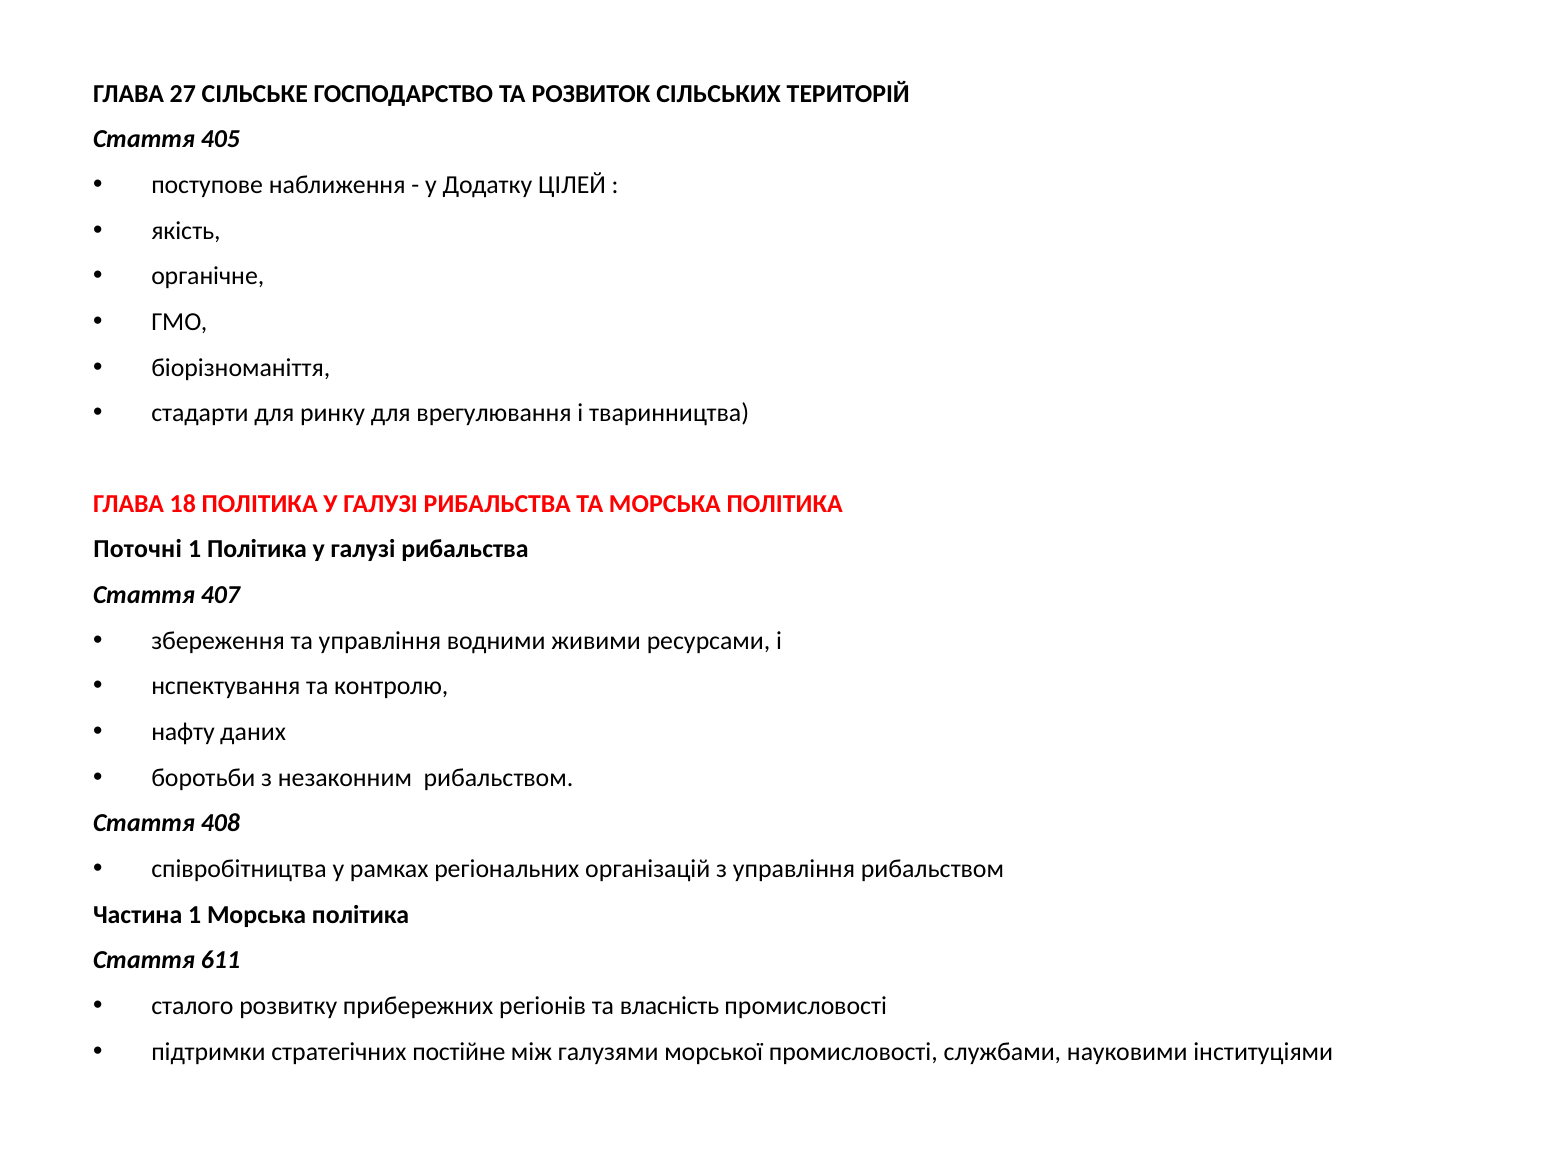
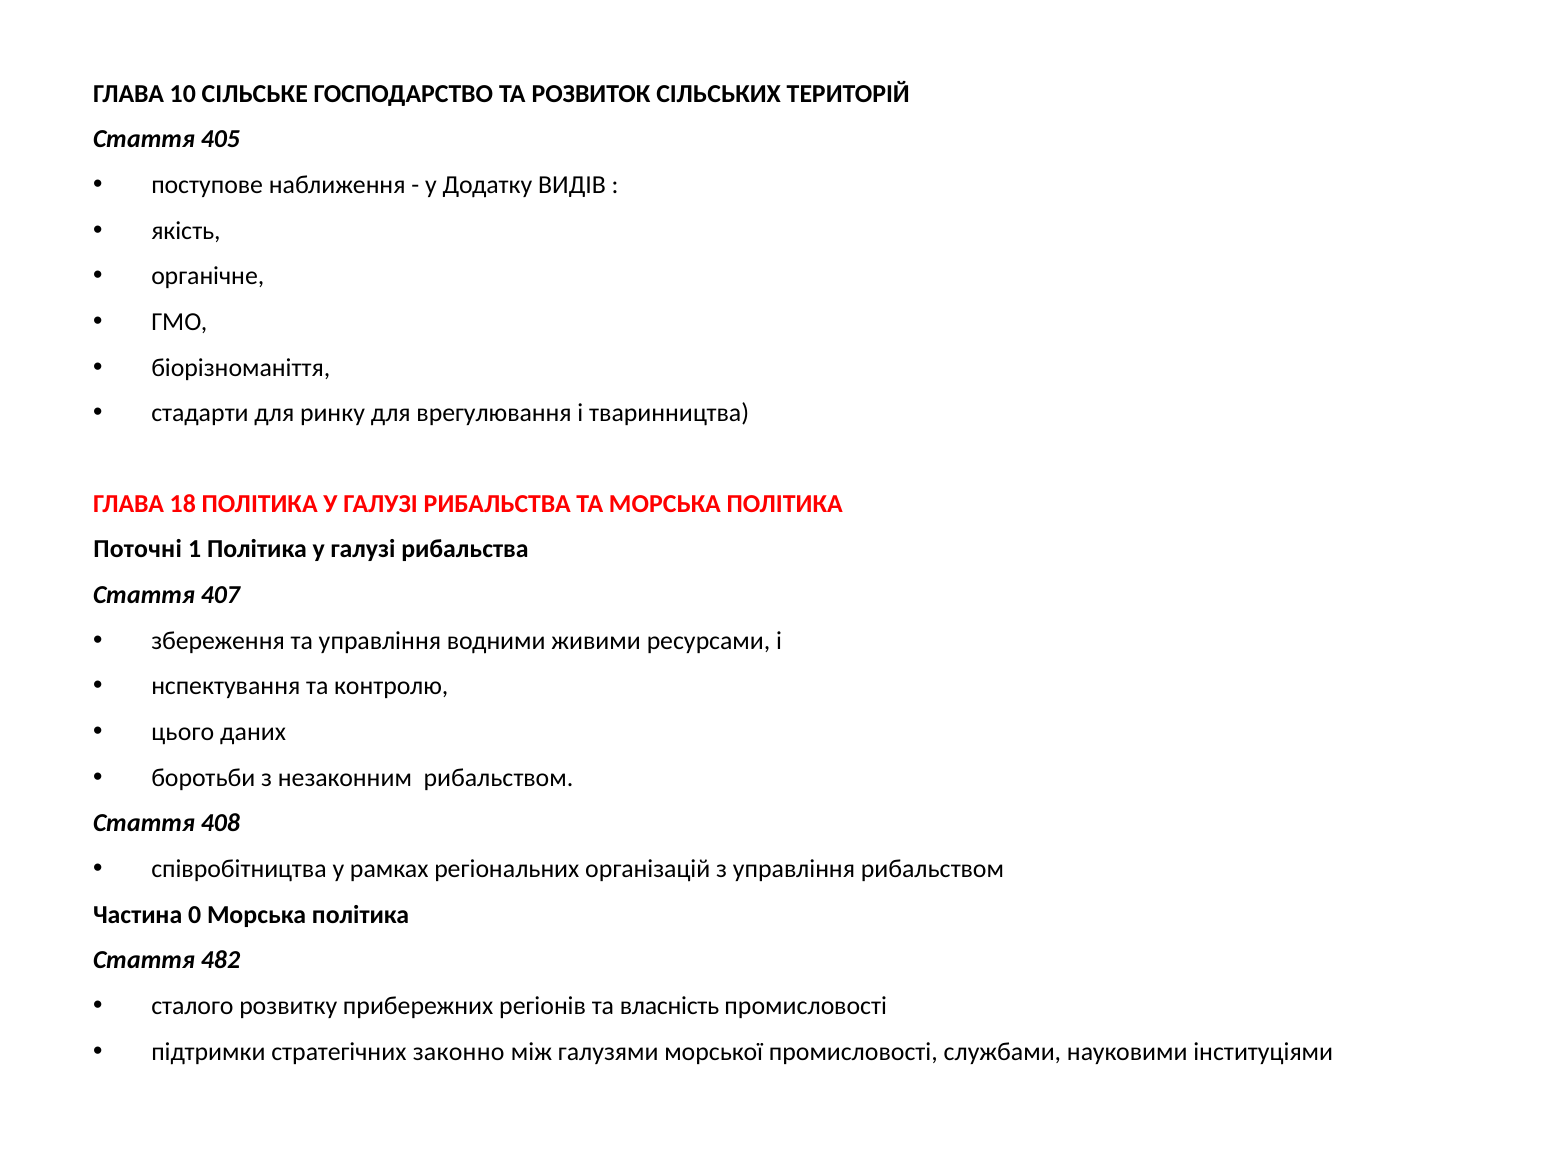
27: 27 -> 10 (183, 94)
ЦІЛЕЙ: ЦІЛЕЙ -> ВИДІВ (572, 185)
нафту: нафту -> цього (183, 732)
Частина 1: 1 -> 0 (195, 915)
611: 611 -> 482 (221, 961)
постійне: постійне -> законно (459, 1052)
